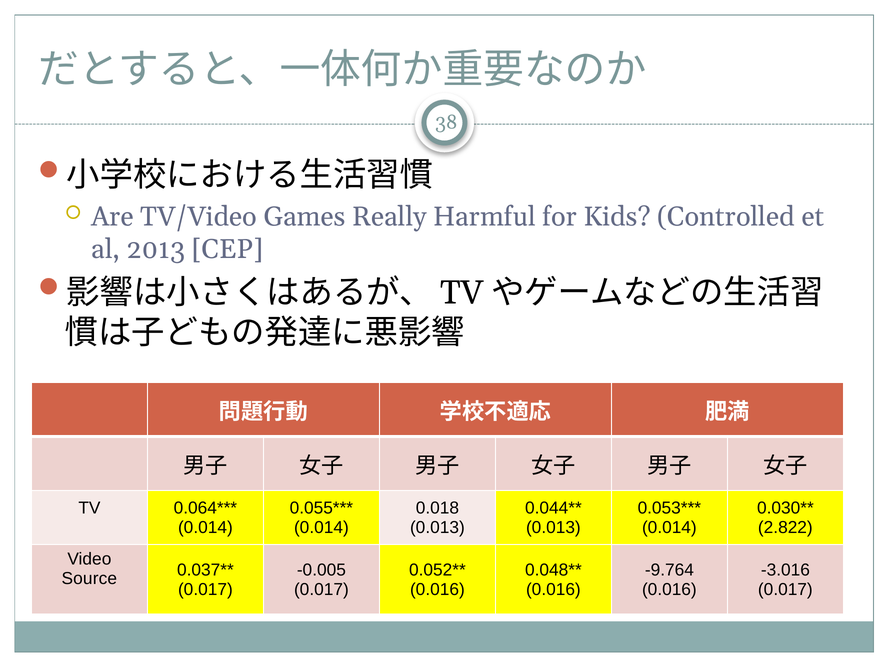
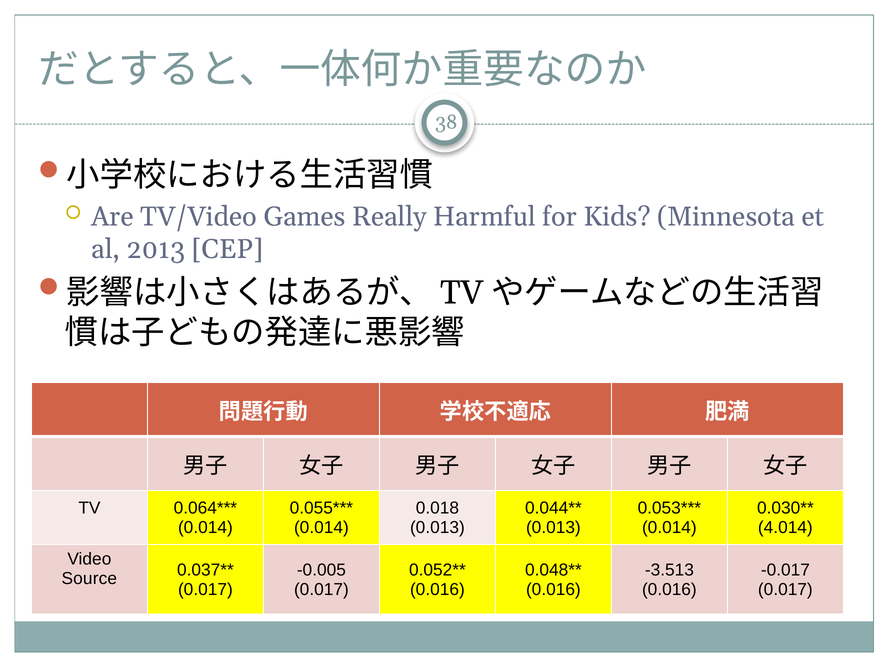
Controlled: Controlled -> Minnesota (726, 217)
2.822: 2.822 -> 4.014 (785, 527)
-9.764: -9.764 -> -3.513 (669, 570)
-3.016: -3.016 -> -0.017 (785, 570)
